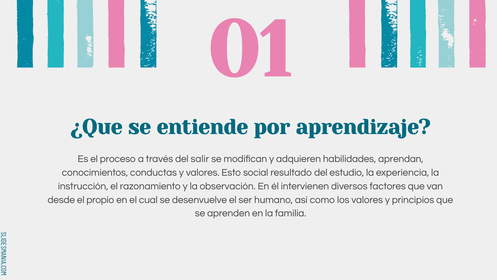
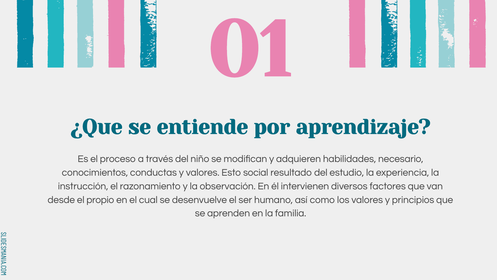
salir: salir -> niño (200, 159)
aprendan: aprendan -> necesario (401, 159)
